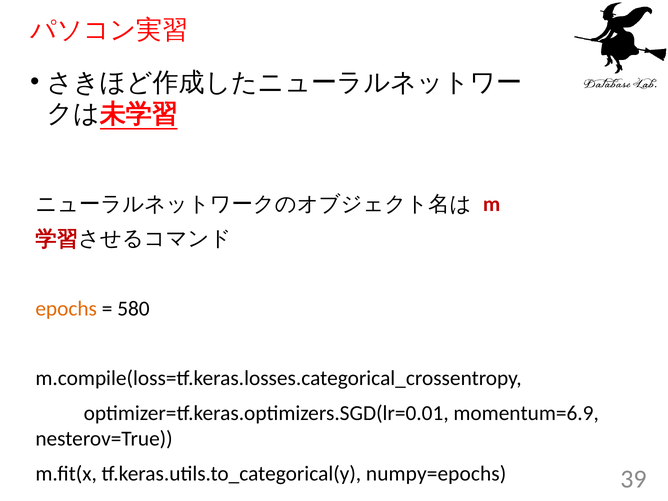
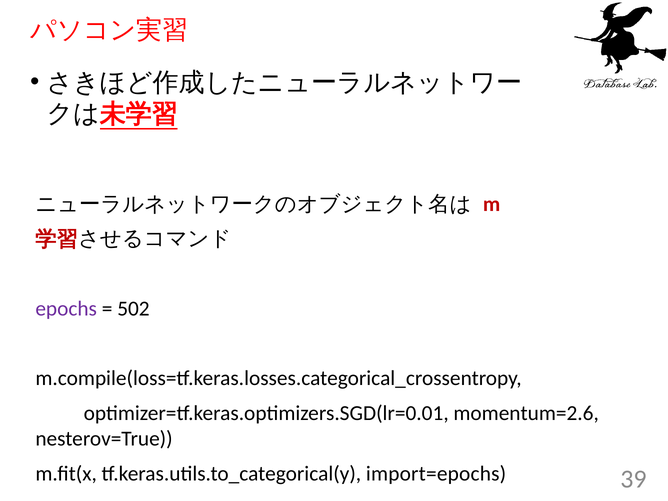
epochs colour: orange -> purple (66, 309)
580: 580 -> 502 (133, 309)
momentum=6.9: momentum=6.9 -> momentum=2.6 (526, 413)
numpy=epochs: numpy=epochs -> import=epochs (436, 474)
